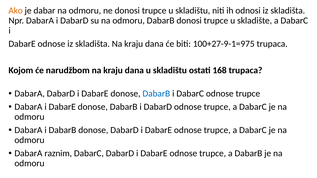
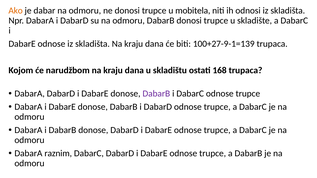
trupce u skladištu: skladištu -> mobitela (193, 11)
100+27-9-1=975: 100+27-9-1=975 -> 100+27-9-1=139 (224, 44)
DabarB colour: blue -> purple (156, 94)
